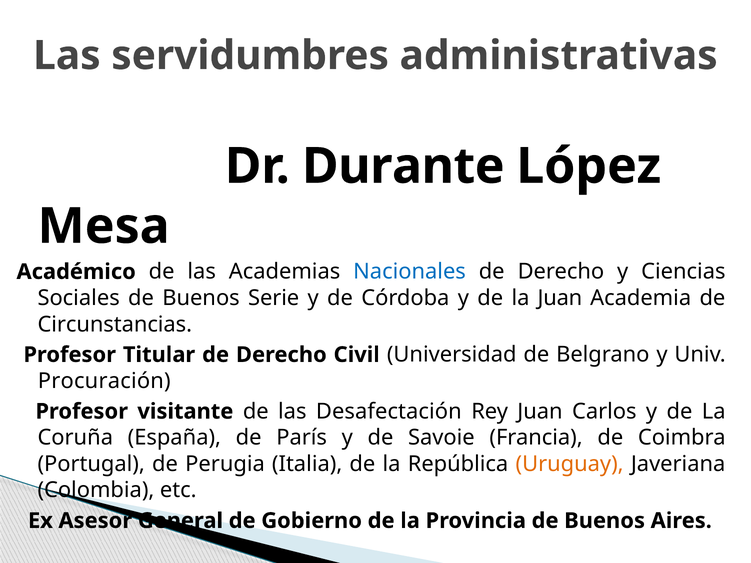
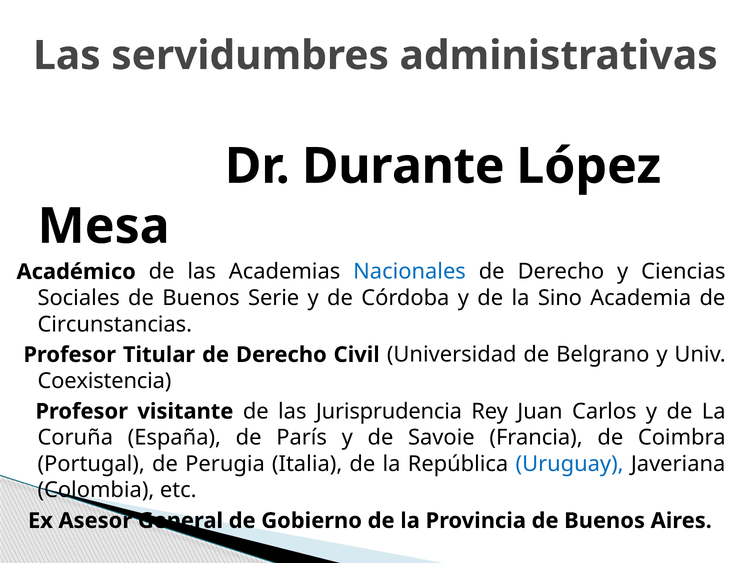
la Juan: Juan -> Sino (560, 298)
Procuración: Procuración -> Coexistencia (104, 381)
Desafectación: Desafectación -> Jurisprudencia (389, 412)
Uruguay colour: orange -> blue (570, 464)
